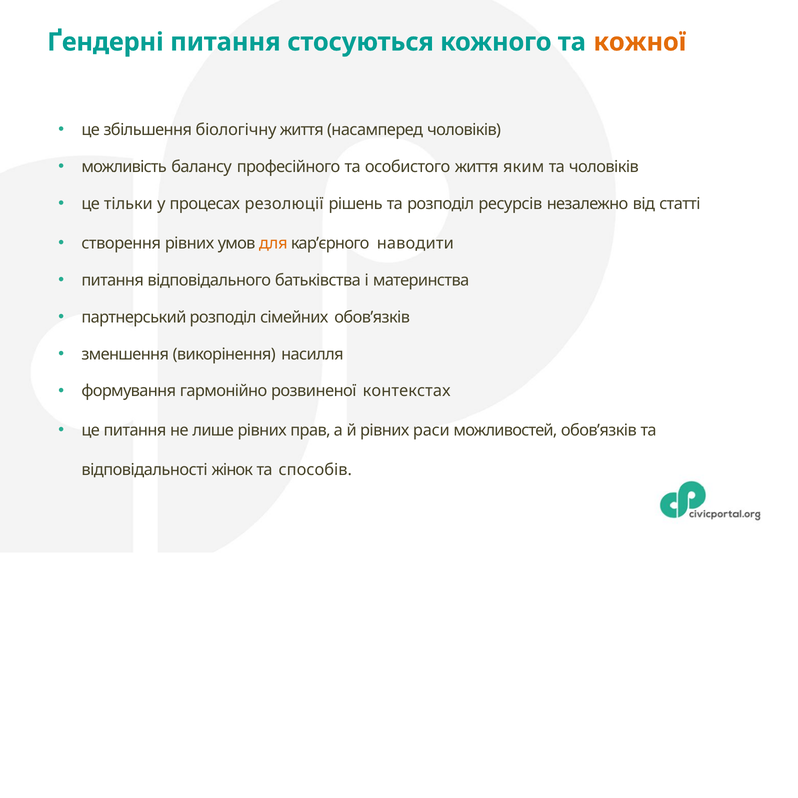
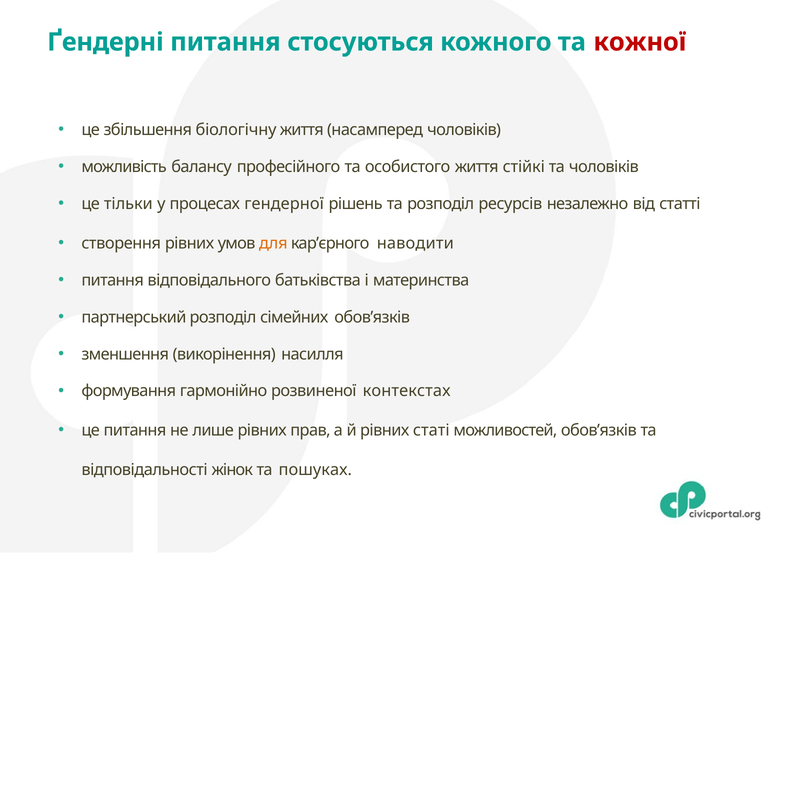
кожної colour: orange -> red (640, 42)
яким: яким -> стійкі (524, 167)
резолюції: резолюції -> гендерної (284, 204)
раси: раси -> статі (431, 430)
способів: способів -> пошуках (315, 470)
